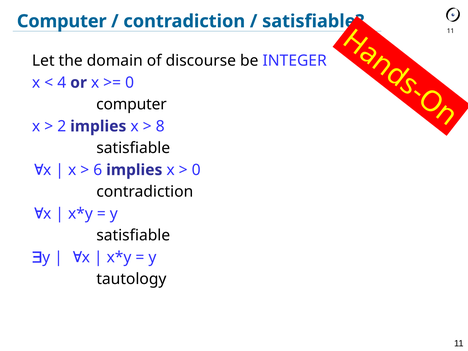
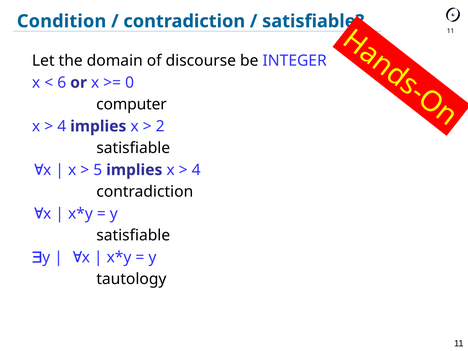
Computer: Computer -> Condition (62, 21)
4: 4 -> 6 (62, 83)
2: 2 -> 4 (62, 126)
8: 8 -> 2 (160, 126)
6: 6 -> 5 (98, 170)
0: 0 -> 4 (196, 170)
